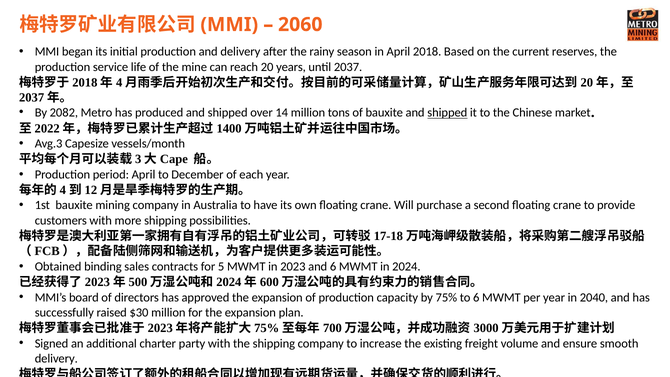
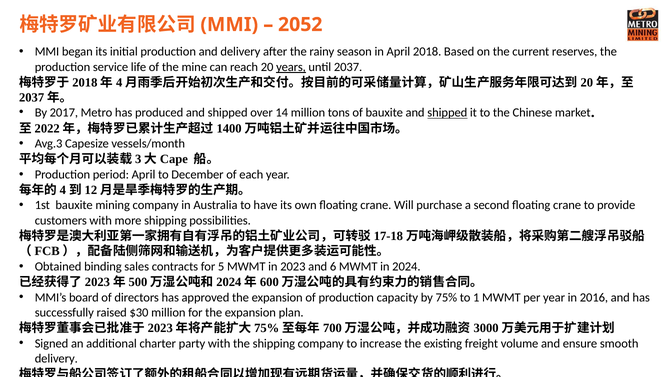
2060: 2060 -> 2052 (300, 25)
years underline: none -> present (291, 67)
2082: 2082 -> 2017 (64, 113)
to 6: 6 -> 1 (476, 297)
2040: 2040 -> 2016 (594, 297)
